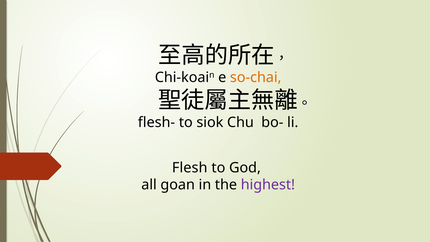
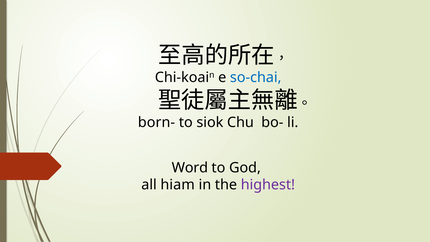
so-chai colour: orange -> blue (256, 77)
flesh-: flesh- -> born- (156, 122)
Flesh: Flesh -> Word (190, 168)
goan: goan -> hiam (178, 185)
